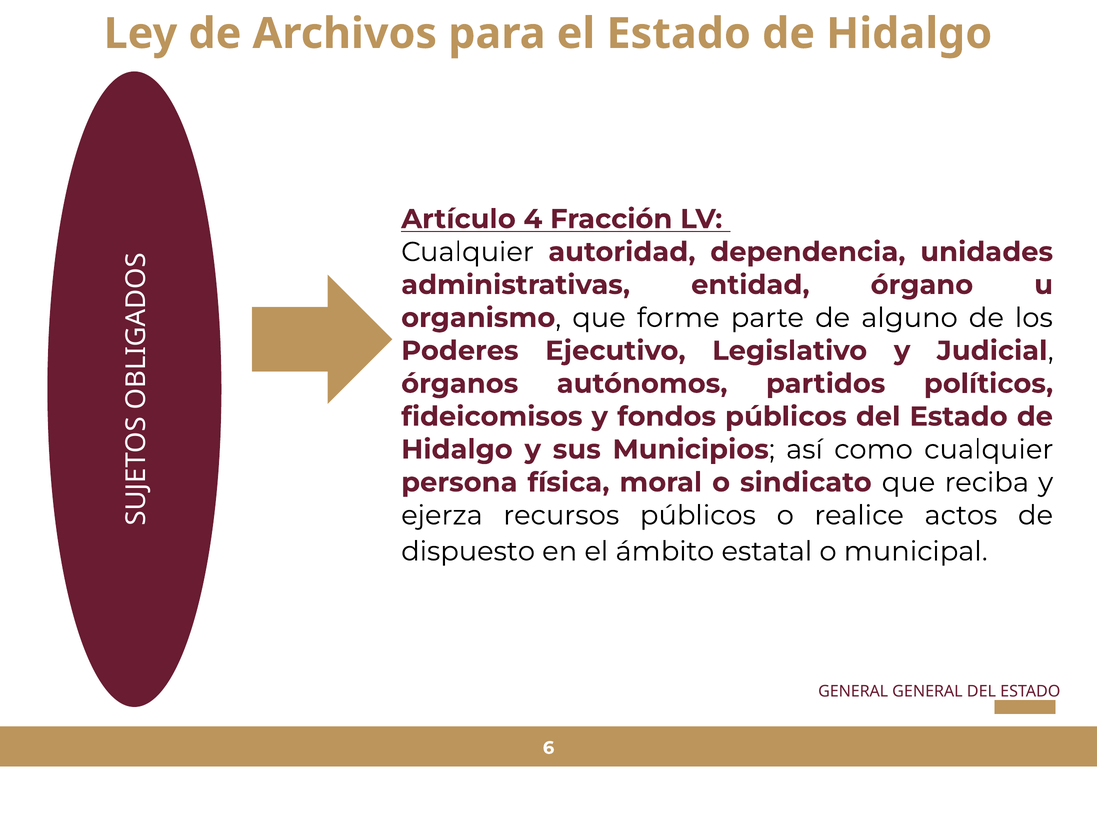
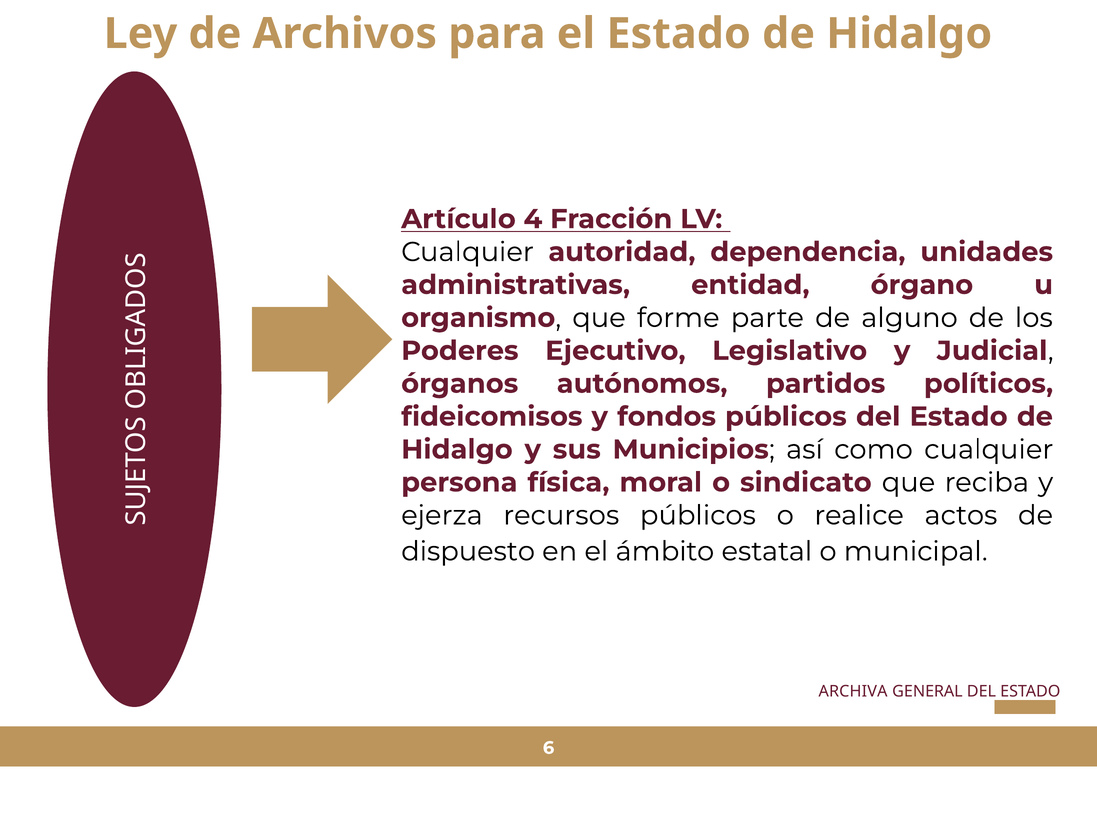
GENERAL: GENERAL -> ARCHIVA (853, 691)
